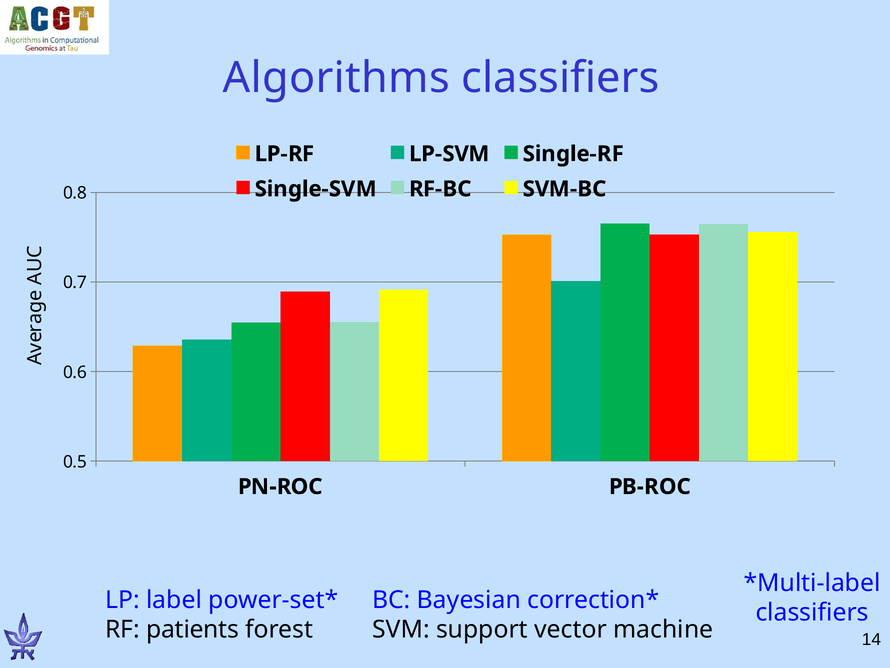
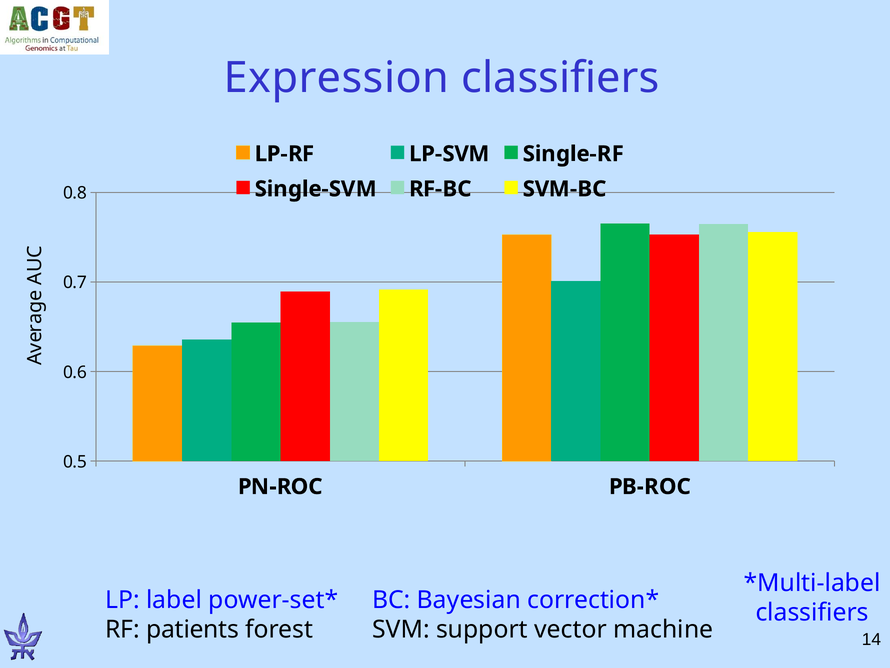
Algorithms: Algorithms -> Expression (336, 78)
